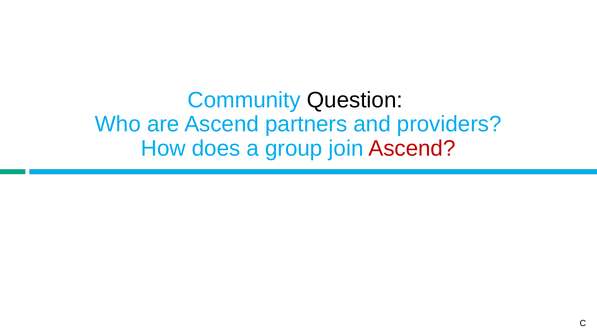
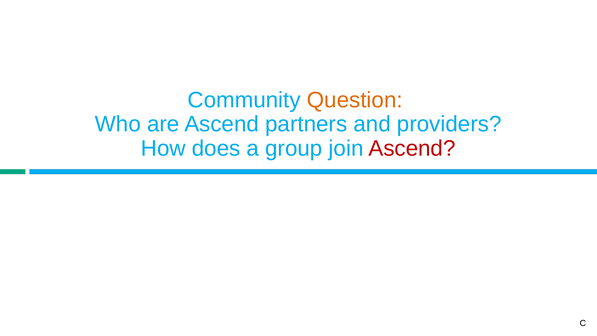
Question colour: black -> orange (355, 100)
